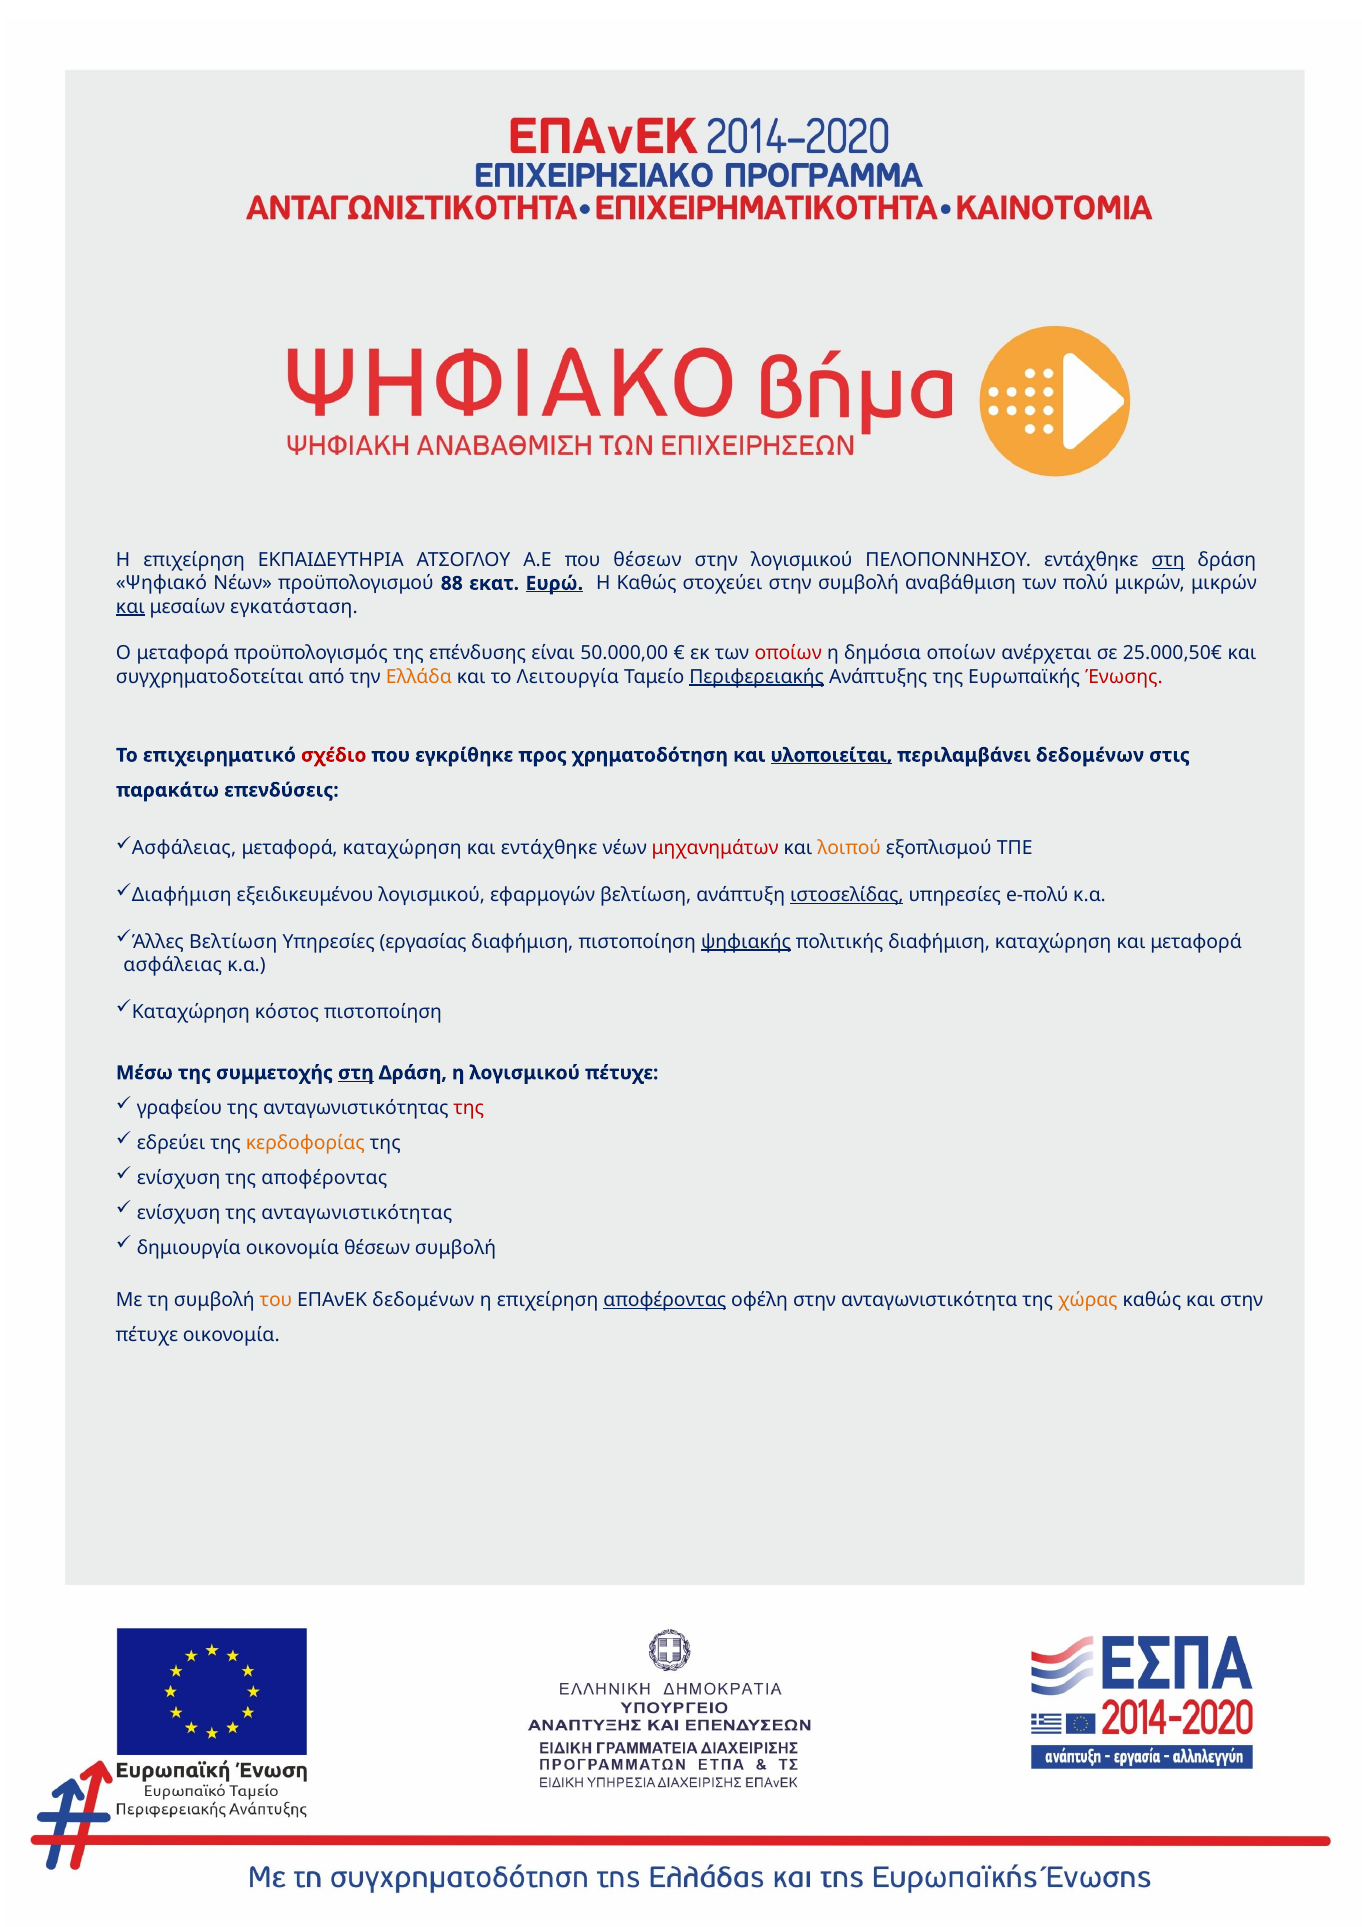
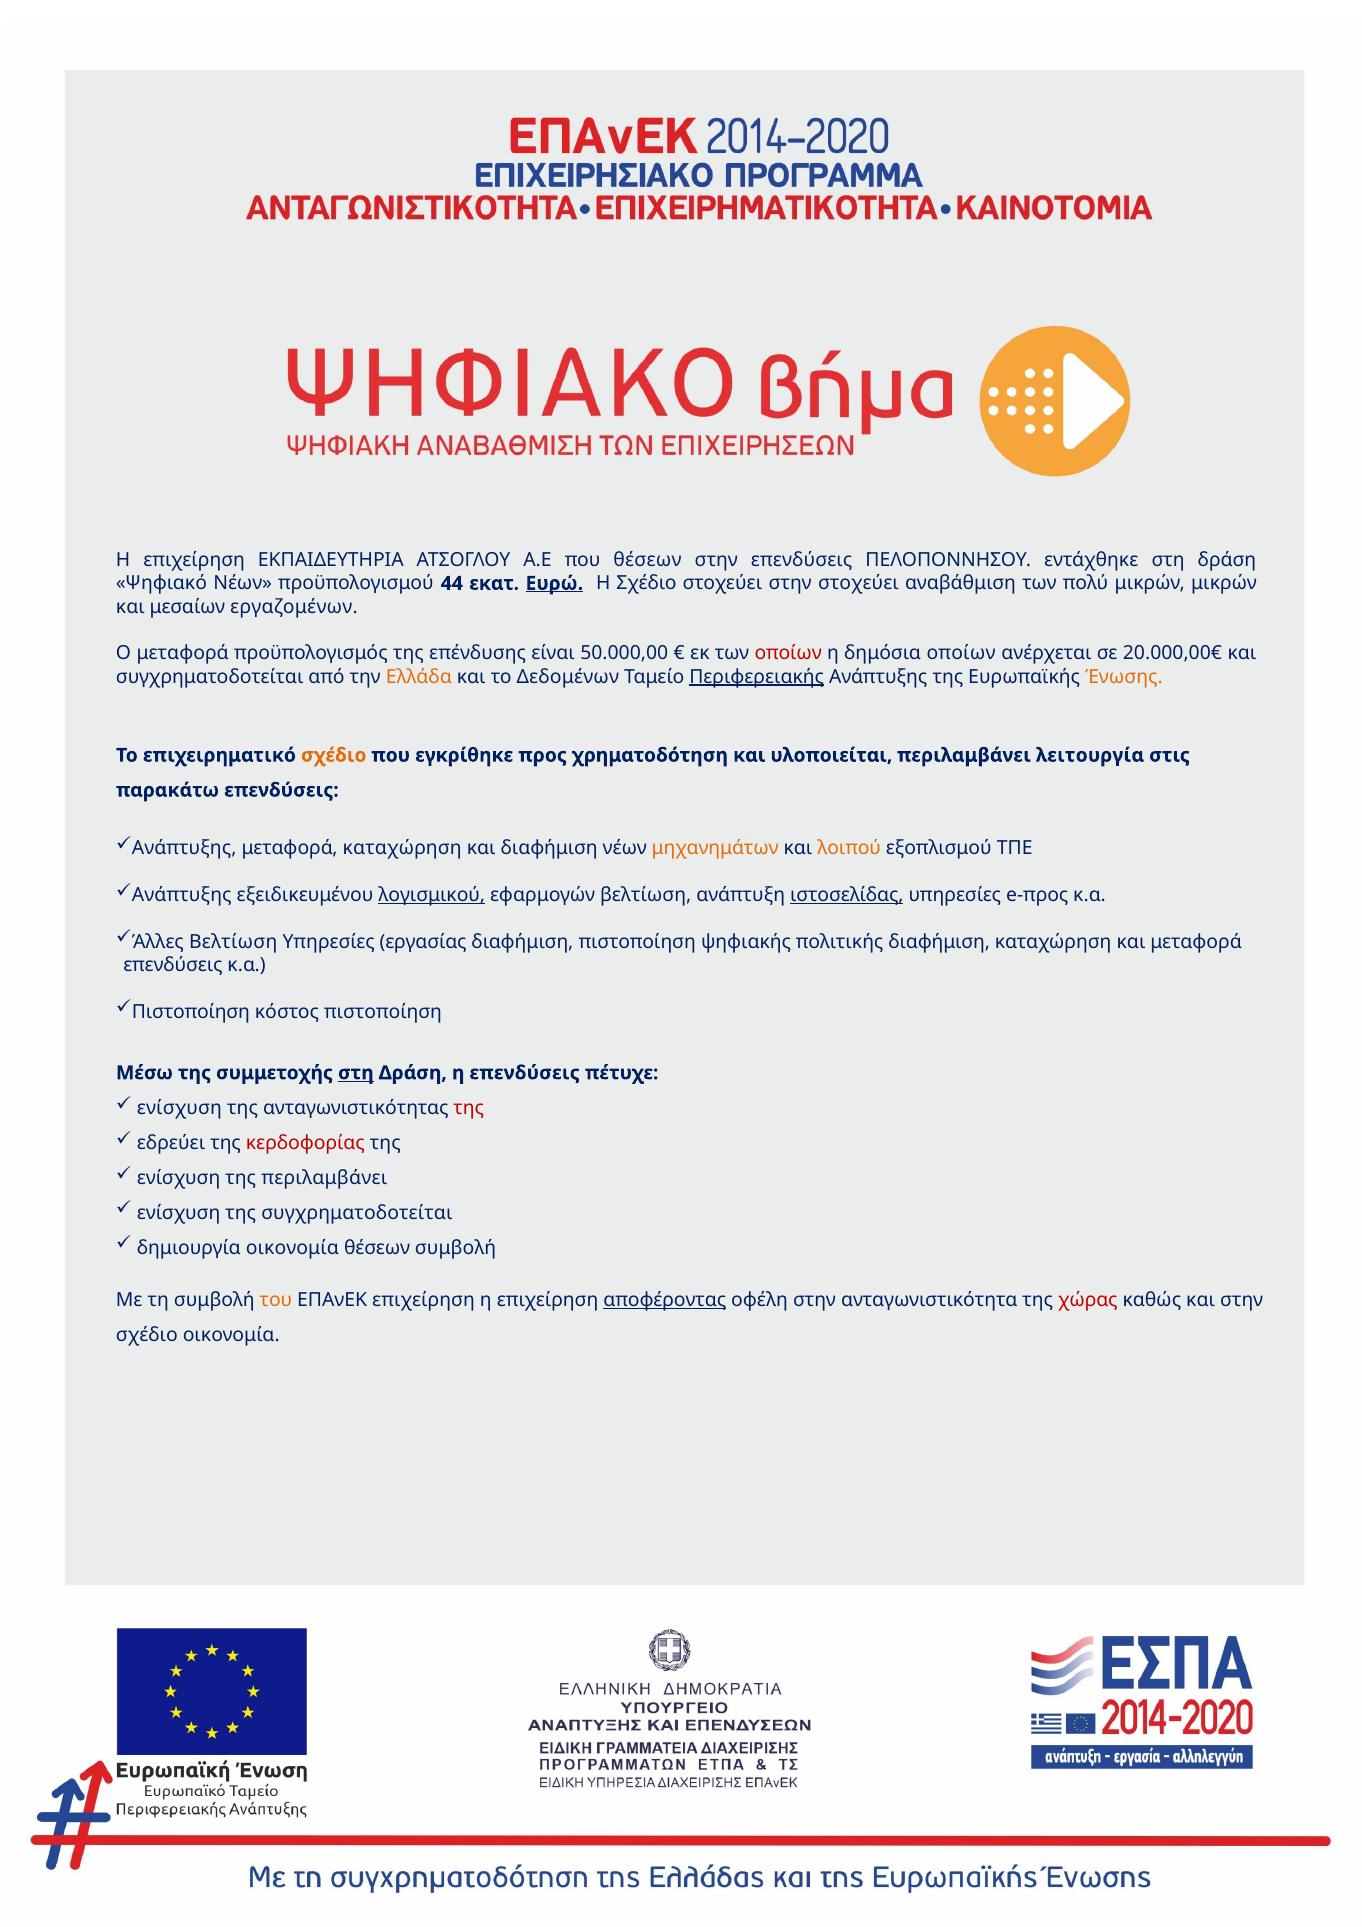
στην λογισμικού: λογισμικού -> επενδύσεις (802, 560)
στη underline: present -> none (1168, 560)
88: 88 -> 44 (452, 583)
Η Καθώς: Καθώς -> Σχέδιο (647, 583)
στην συμβολή: συμβολή -> στοχεύει (858, 583)
και underline: present -> none (130, 606)
εγκατάσταση: εγκατάσταση -> εργαζομένων (294, 606)
25.000,50€: 25.000,50€ -> 20.000,00€ (1172, 653)
Λειτουργία: Λειτουργία -> Δεδομένων (568, 676)
Ένωσης colour: red -> orange (1124, 676)
σχέδιο colour: red -> orange (334, 755)
υλοποιείται underline: present -> none (831, 755)
περιλαμβάνει δεδομένων: δεδομένων -> λειτουργία (1090, 755)
Ασφάλειας: Ασφάλειας -> Ανάπτυξης (184, 848)
και εντάχθηκε: εντάχθηκε -> διαφήμιση (549, 848)
μηχανημάτων colour: red -> orange (715, 848)
Διαφήμιση: Διαφήμιση -> Ανάπτυξης (182, 895)
λογισμικού underline: none -> present (432, 895)
e-πολύ: e-πολύ -> e-προς (1037, 895)
ψηφιακής underline: present -> none (746, 941)
ασφάλειας: ασφάλειας -> επενδύσεις (173, 965)
Καταχώρηση: Καταχώρηση -> Πιστοποίηση (191, 1011)
η λογισμικού: λογισμικού -> επενδύσεις (525, 1072)
γραφείου: γραφείου -> ενίσχυση (179, 1107)
κερδοφορίας colour: orange -> red (305, 1142)
της αποφέροντας: αποφέροντας -> περιλαμβάνει (324, 1177)
ενίσχυση της ανταγωνιστικότητας: ανταγωνιστικότητας -> συγχρηματοδοτείται (357, 1212)
ΕΠΑνΕΚ δεδομένων: δεδομένων -> επιχείρηση (424, 1299)
χώρας colour: orange -> red (1088, 1299)
πέτυχε: πέτυχε -> σχέδιο (147, 1334)
